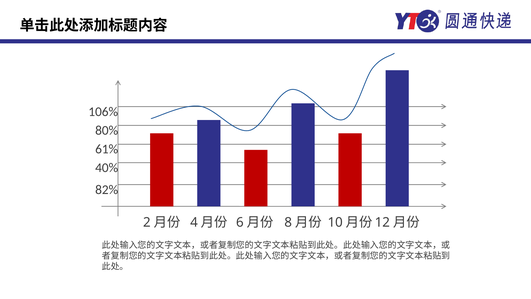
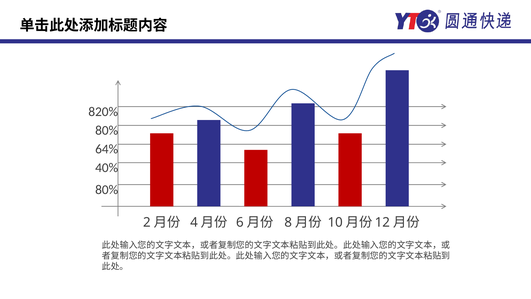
106%: 106% -> 820% (103, 112)
61%: 61% -> 64% (107, 149)
82%: 82% -> 80% (107, 189)
